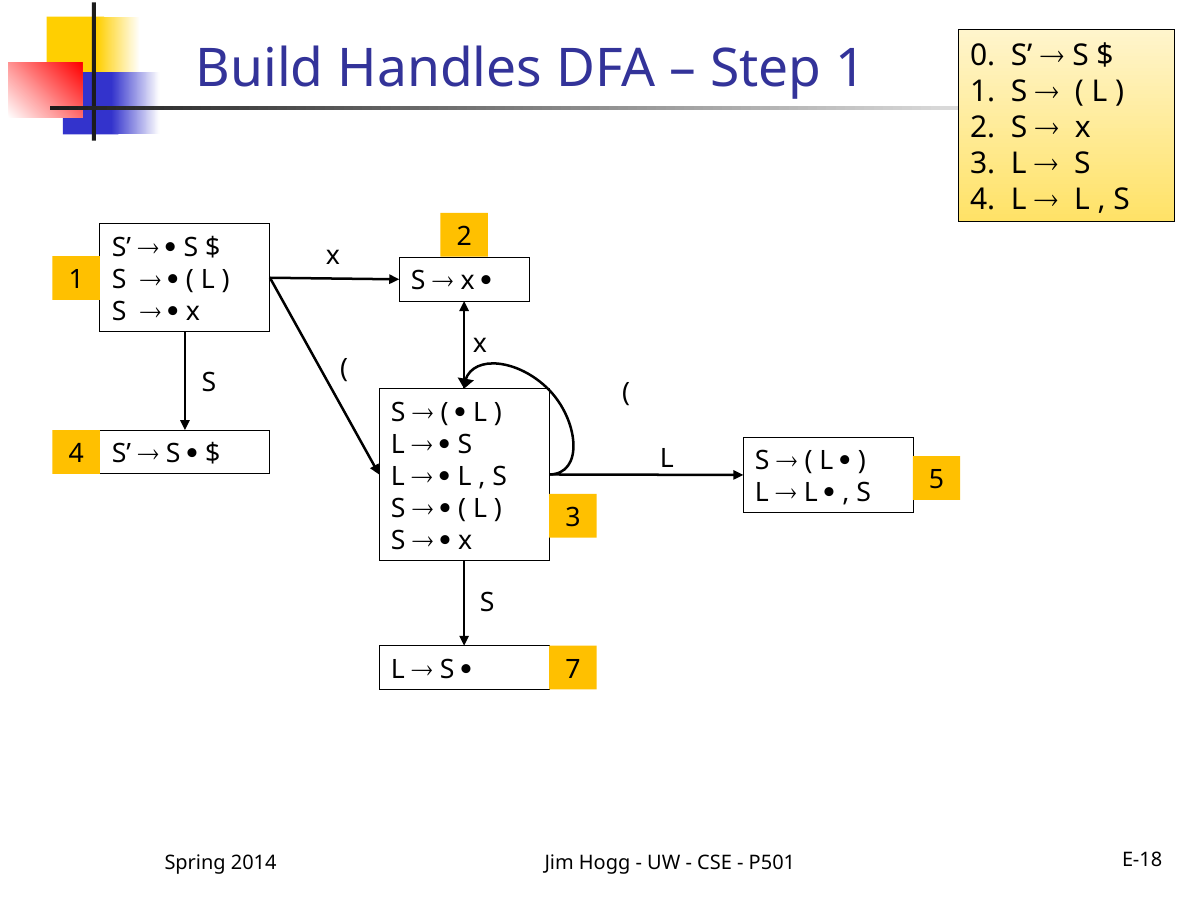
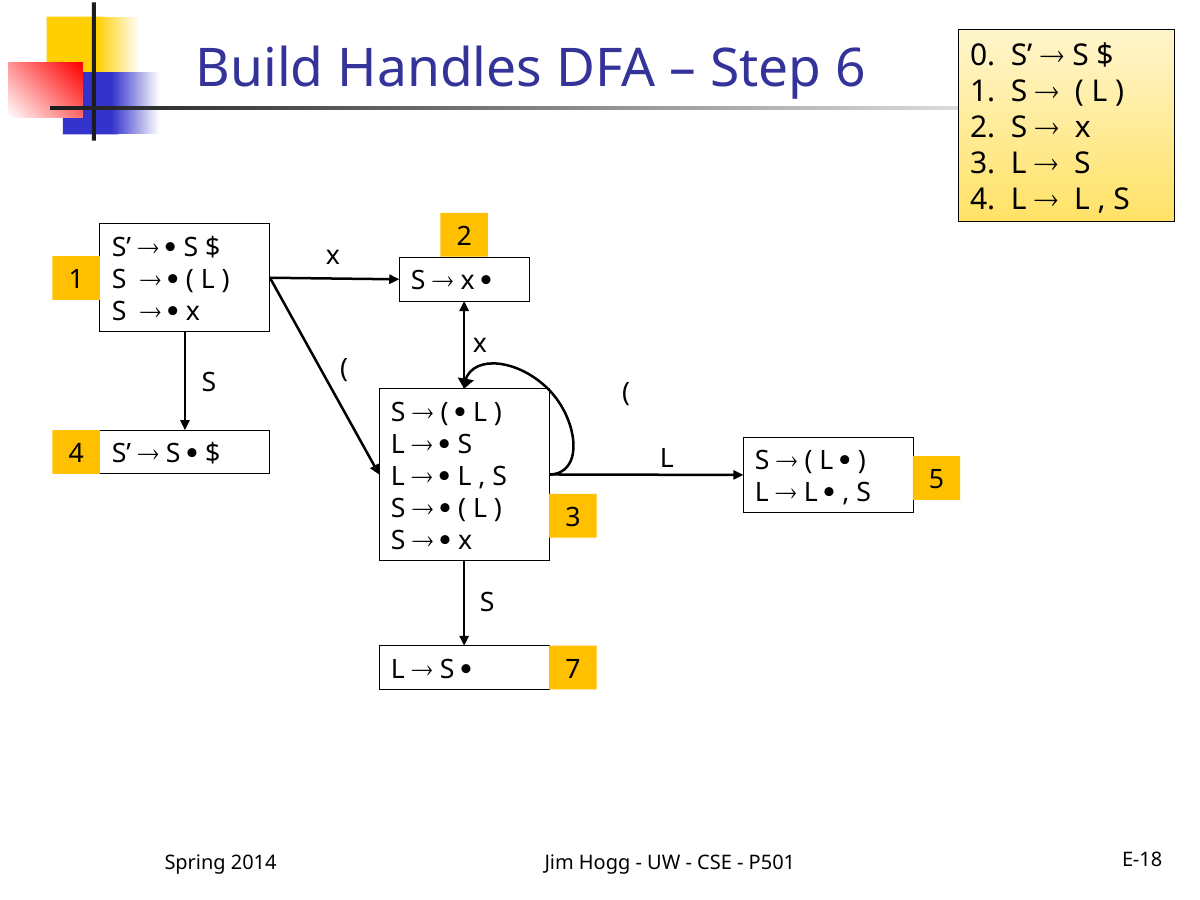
Step 1: 1 -> 6 (851, 69)
